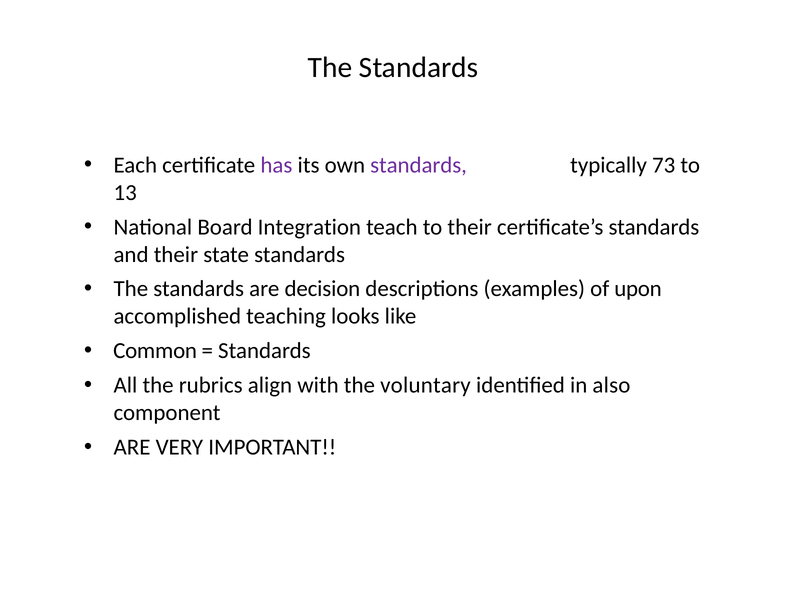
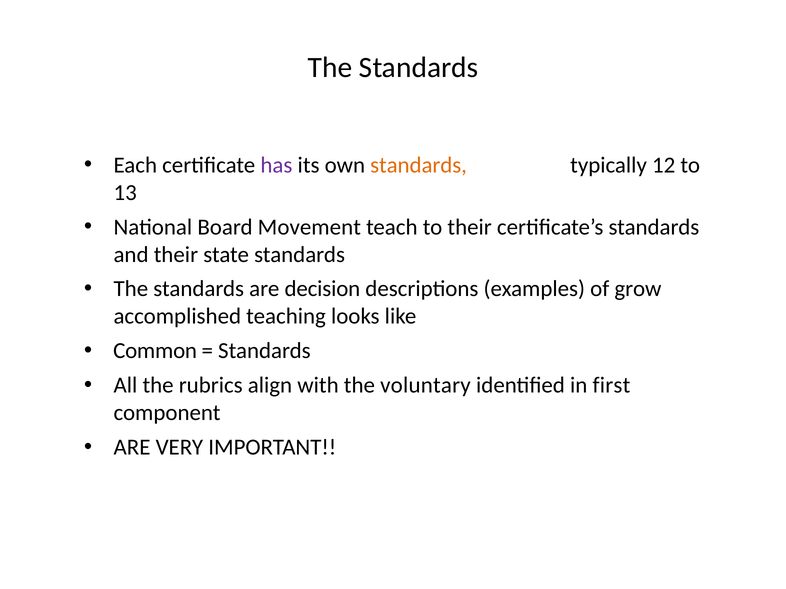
standards colour: purple -> orange (419, 165)
73: 73 -> 12 (664, 165)
Integration: Integration -> Movement (309, 227)
upon: upon -> grow (638, 289)
also: also -> first (611, 386)
